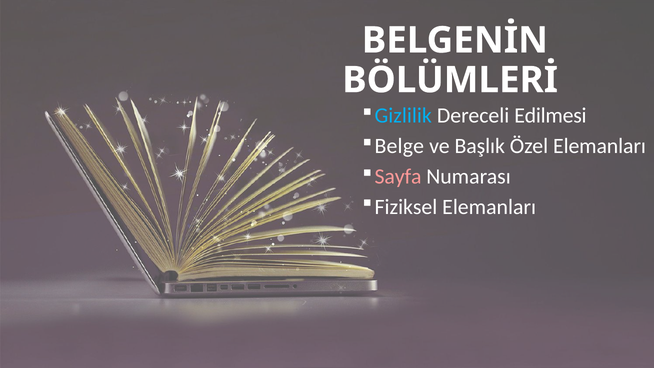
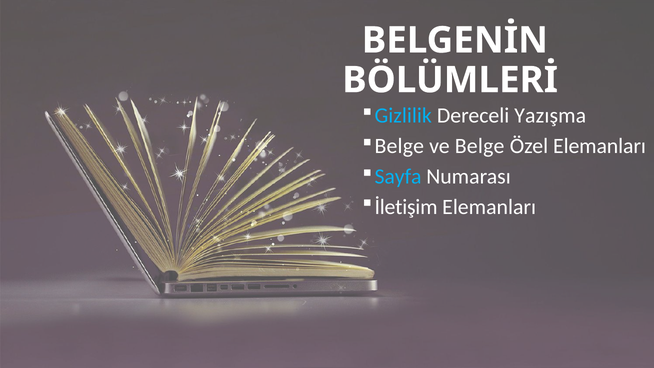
Edilmesi: Edilmesi -> Yazışma (550, 116)
ve Başlık: Başlık -> Belge (480, 146)
Sayfa colour: pink -> light blue (398, 176)
Fiziksel: Fiziksel -> İletişim (406, 207)
